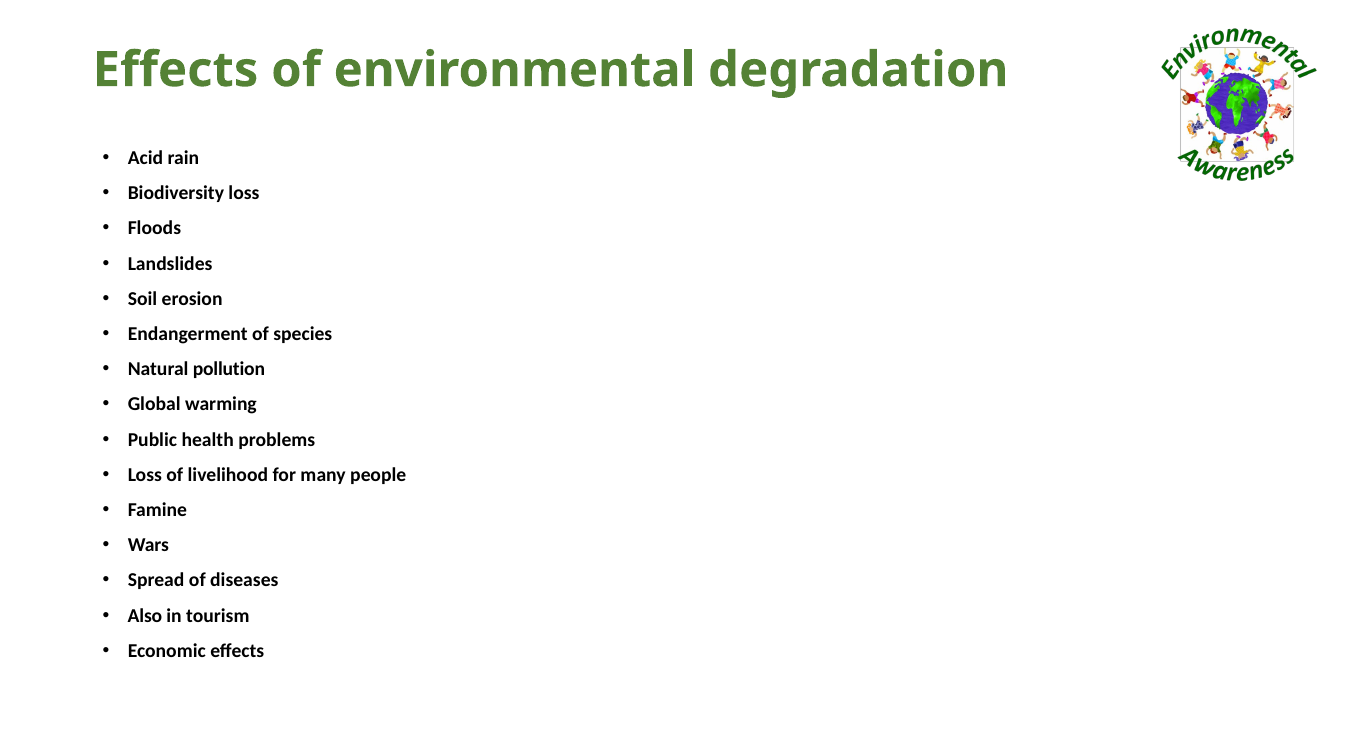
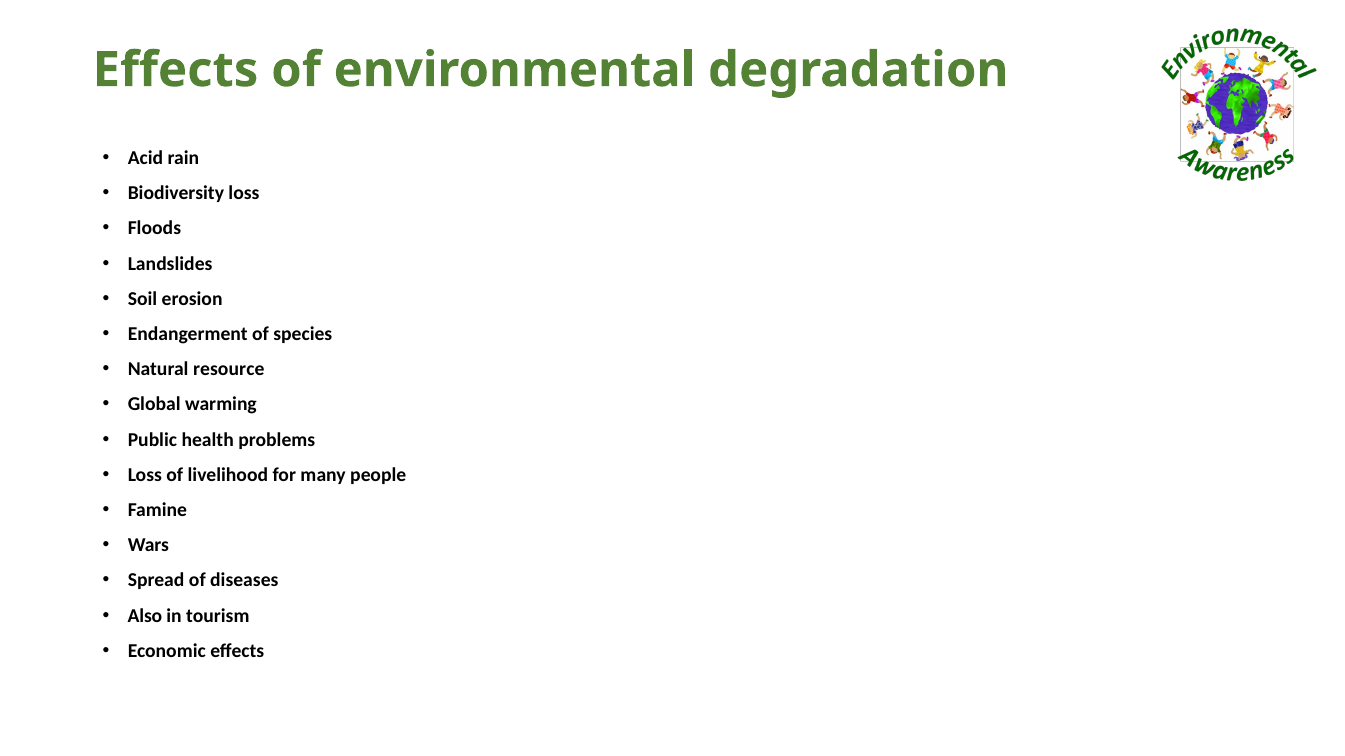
pollution: pollution -> resource (229, 370)
